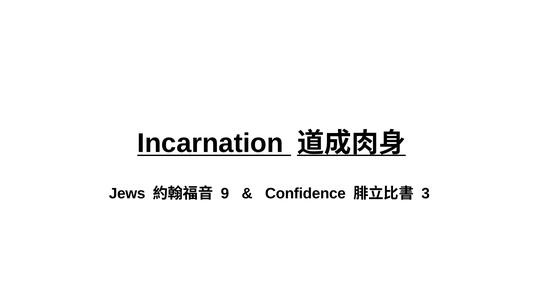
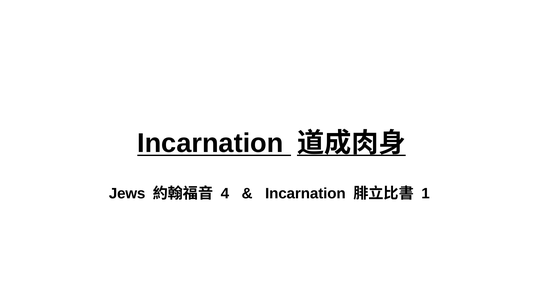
9: 9 -> 4 (225, 194)
Confidence: Confidence -> Incarnation (305, 194)
3: 3 -> 1 (426, 194)
